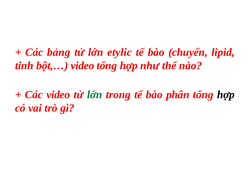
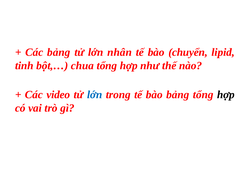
etylic: etylic -> nhân (120, 52)
bột,… video: video -> chua (82, 66)
lớn colour: green -> blue (95, 95)
bào phân: phân -> bảng (178, 95)
